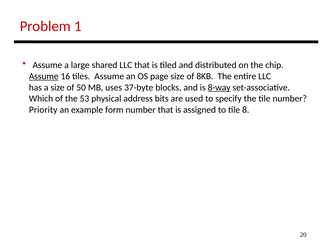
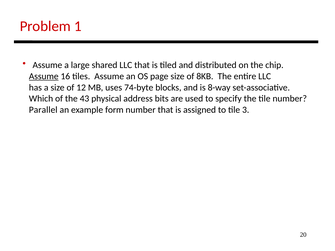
50: 50 -> 12 (81, 88)
37-byte: 37-byte -> 74-byte (139, 88)
8-way underline: present -> none (219, 88)
53: 53 -> 43 (85, 99)
Priority: Priority -> Parallel (43, 110)
8: 8 -> 3 (246, 110)
